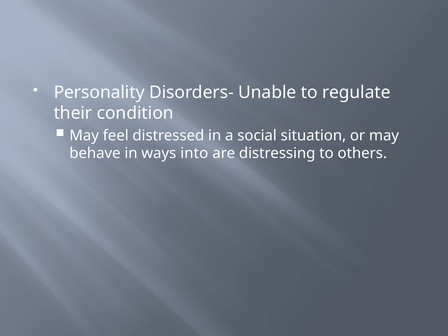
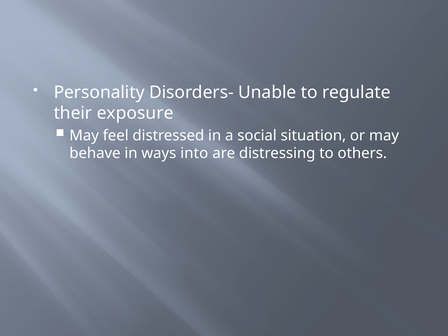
condition: condition -> exposure (135, 113)
